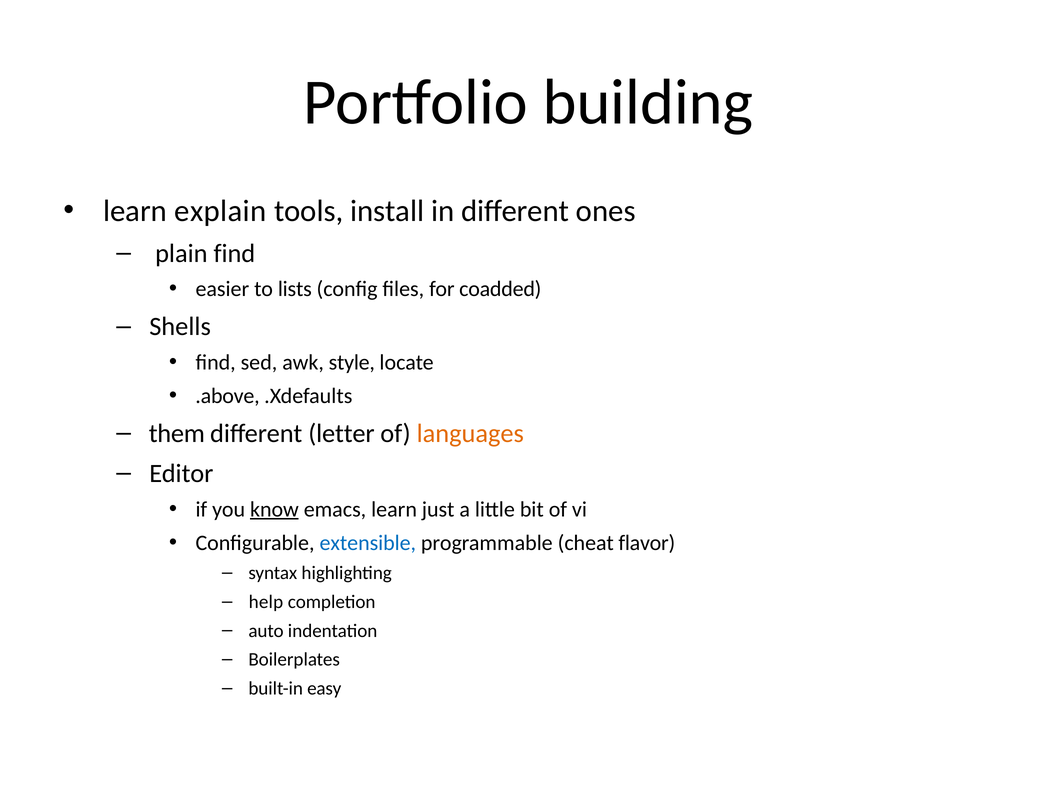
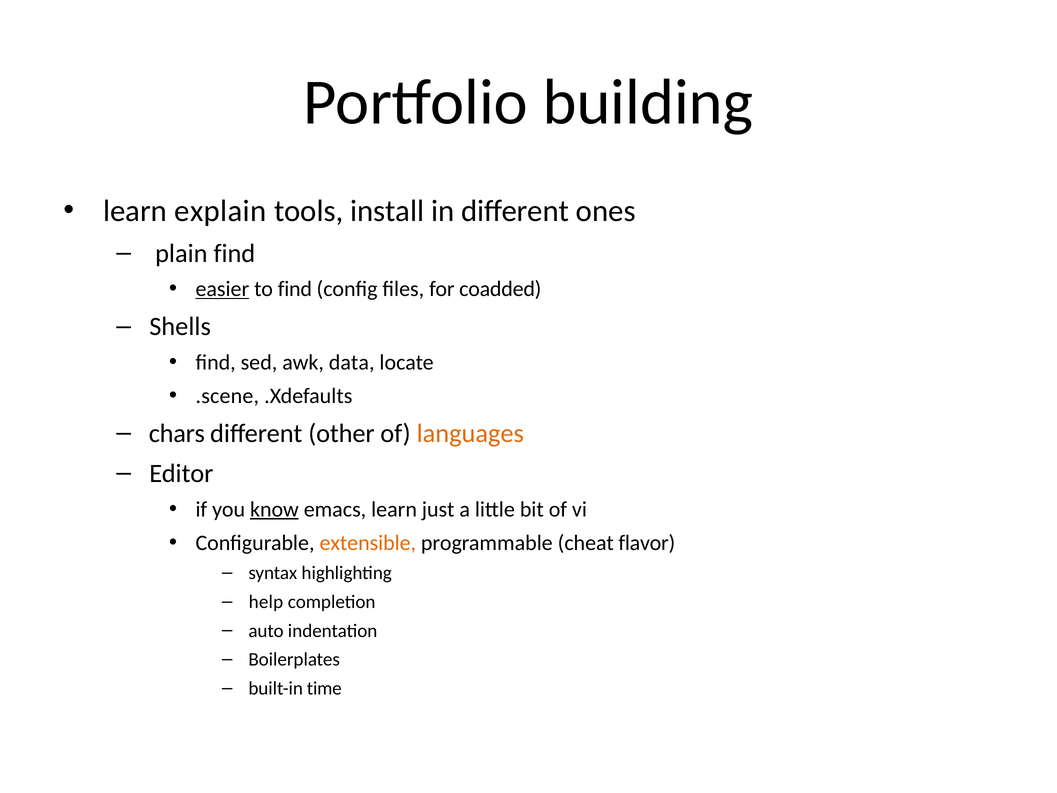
easier underline: none -> present (222, 289)
to lists: lists -> find (295, 289)
style: style -> data (352, 362)
.above: .above -> .scene (227, 396)
them: them -> chars (177, 433)
letter: letter -> other (341, 433)
extensible colour: blue -> orange (368, 543)
easy: easy -> time (324, 688)
